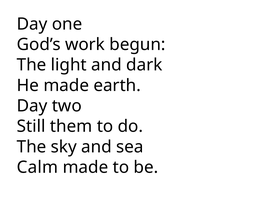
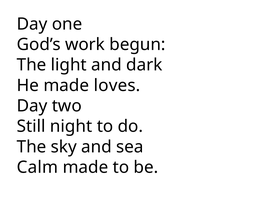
earth: earth -> loves (117, 86)
them: them -> night (71, 127)
